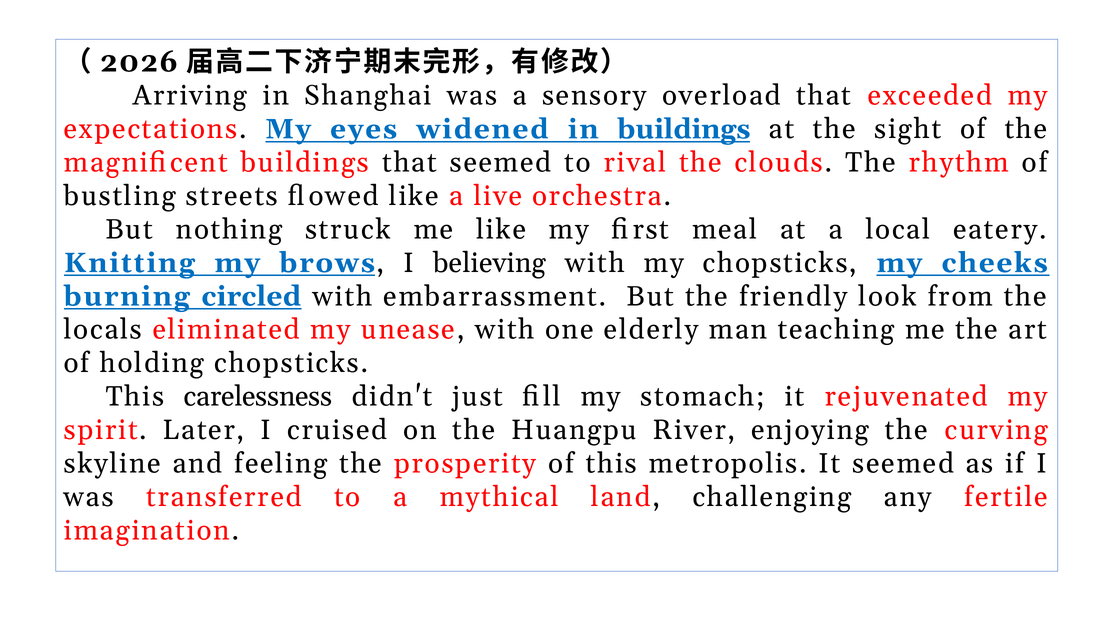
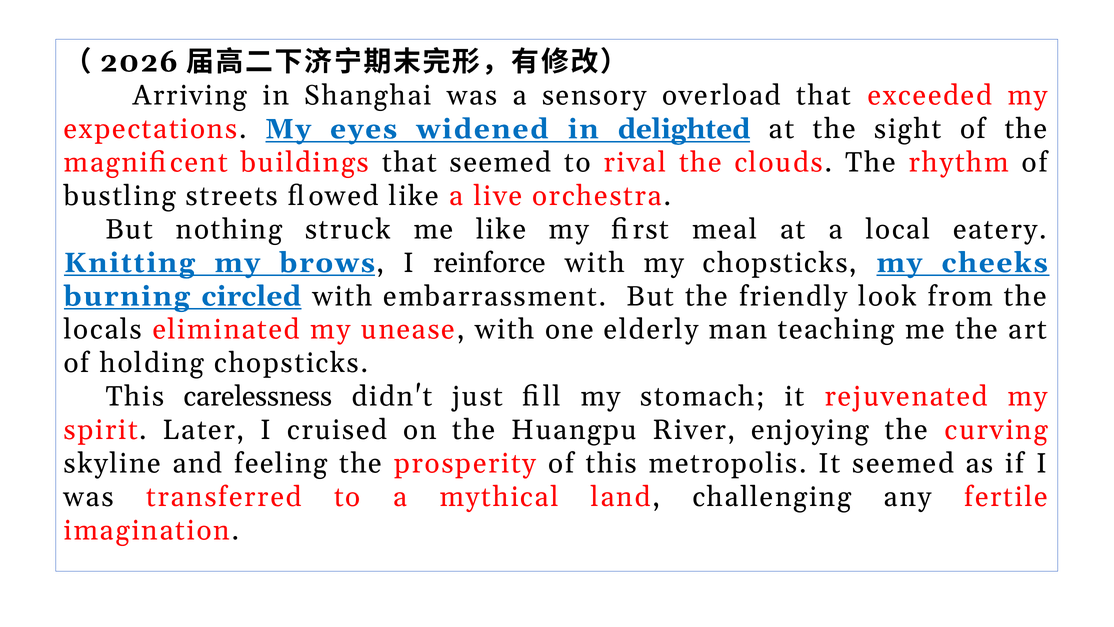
in buildings: buildings -> delighted (684, 129)
believing: believing -> reinforce (489, 263)
